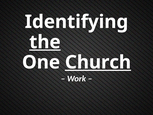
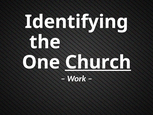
the underline: present -> none (45, 42)
